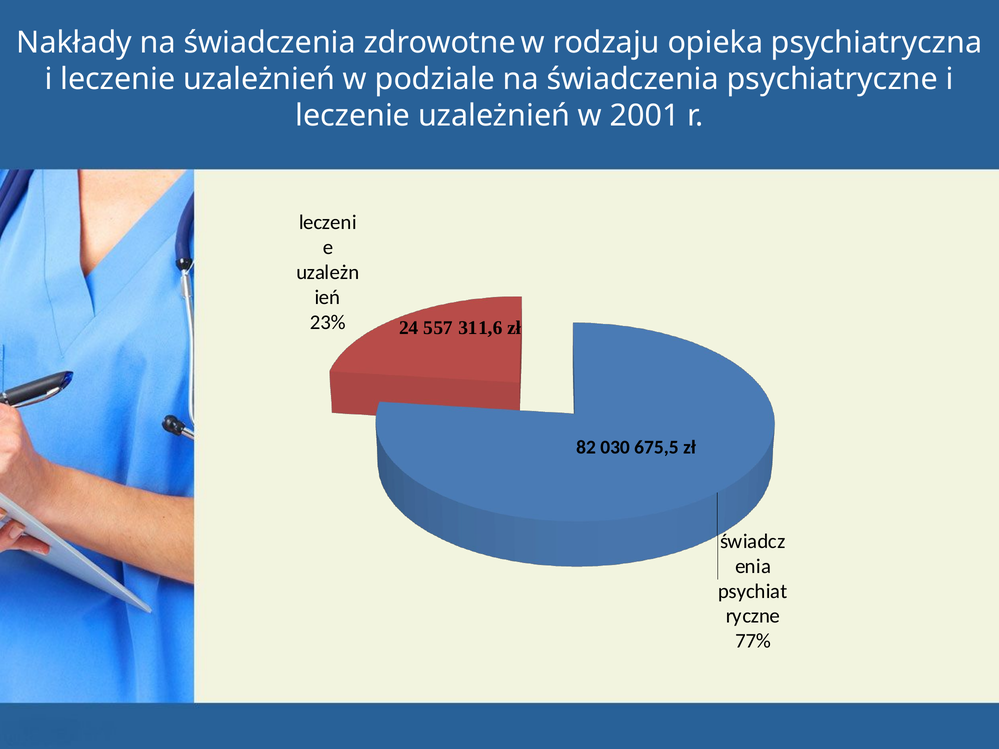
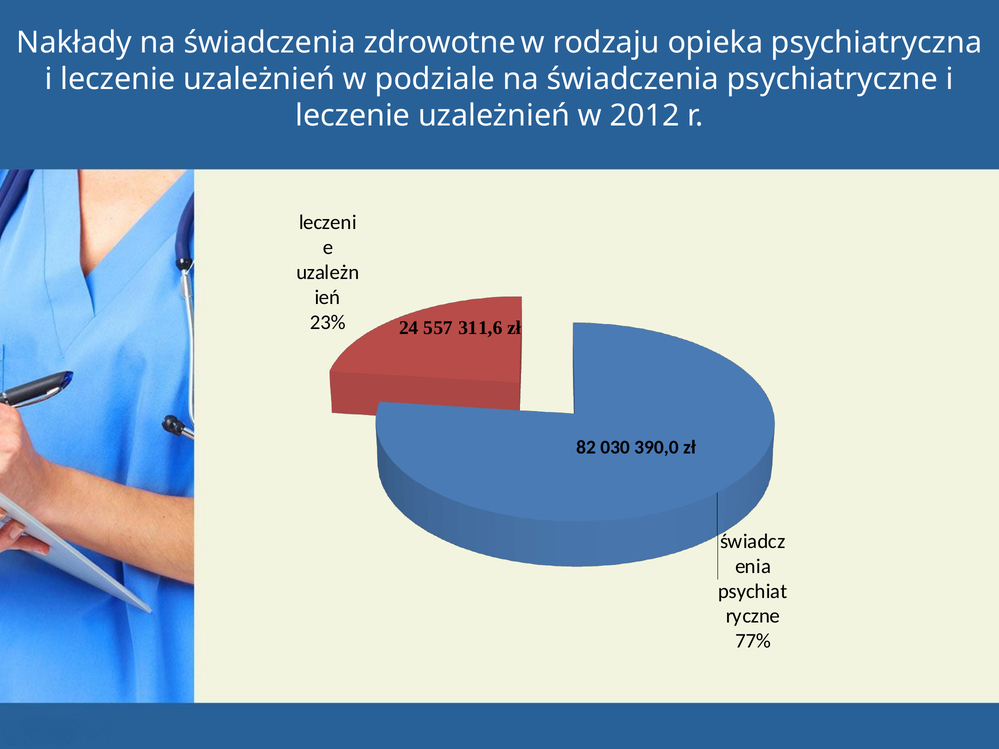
2001: 2001 -> 2012 (645, 116)
675,5: 675,5 -> 390,0 (656, 448)
